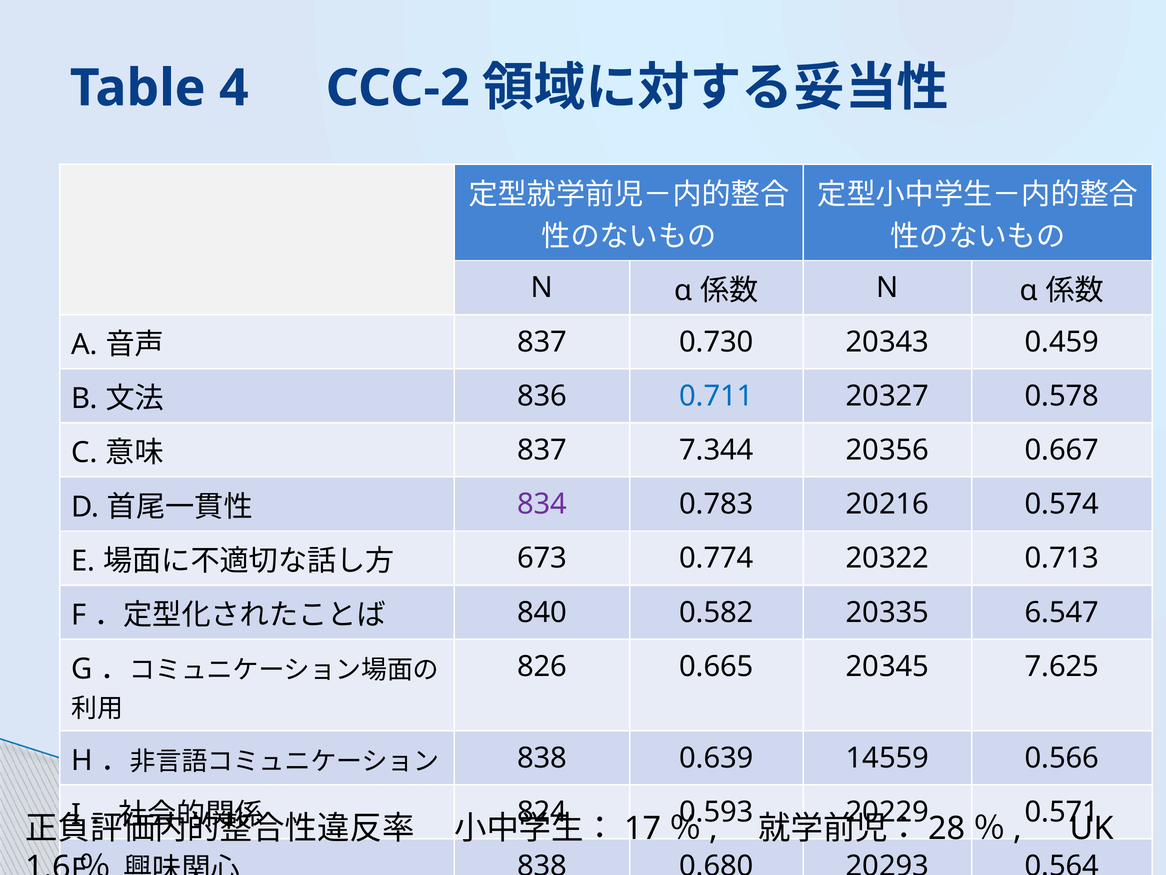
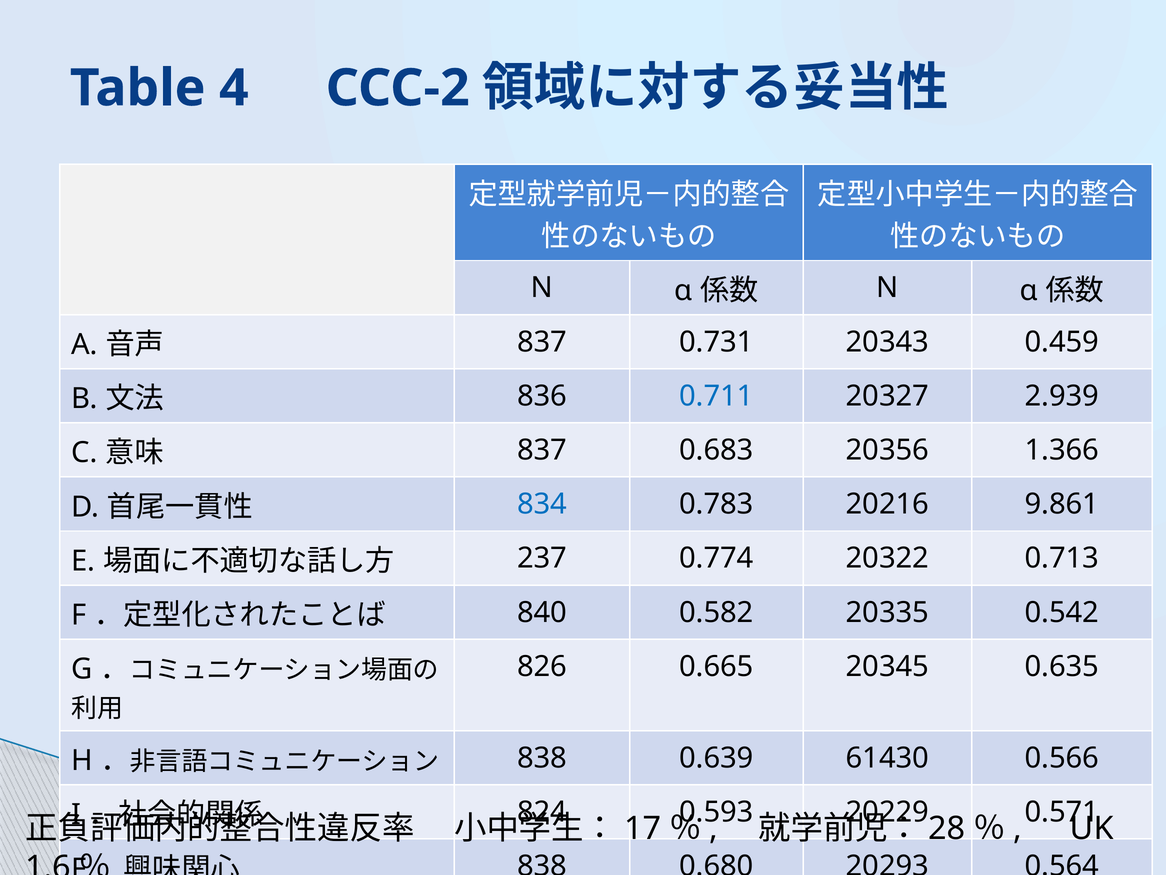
0.730: 0.730 -> 0.731 (716, 342)
0.578: 0.578 -> 2.939 (1062, 396)
7.344: 7.344 -> 0.683 (716, 450)
0.667: 0.667 -> 1.366 (1062, 450)
834 colour: purple -> blue (542, 504)
0.574: 0.574 -> 9.861 (1062, 504)
673: 673 -> 237 (542, 558)
6.547: 6.547 -> 0.542 (1062, 612)
7.625: 7.625 -> 0.635 (1062, 666)
14559: 14559 -> 61430 (887, 758)
